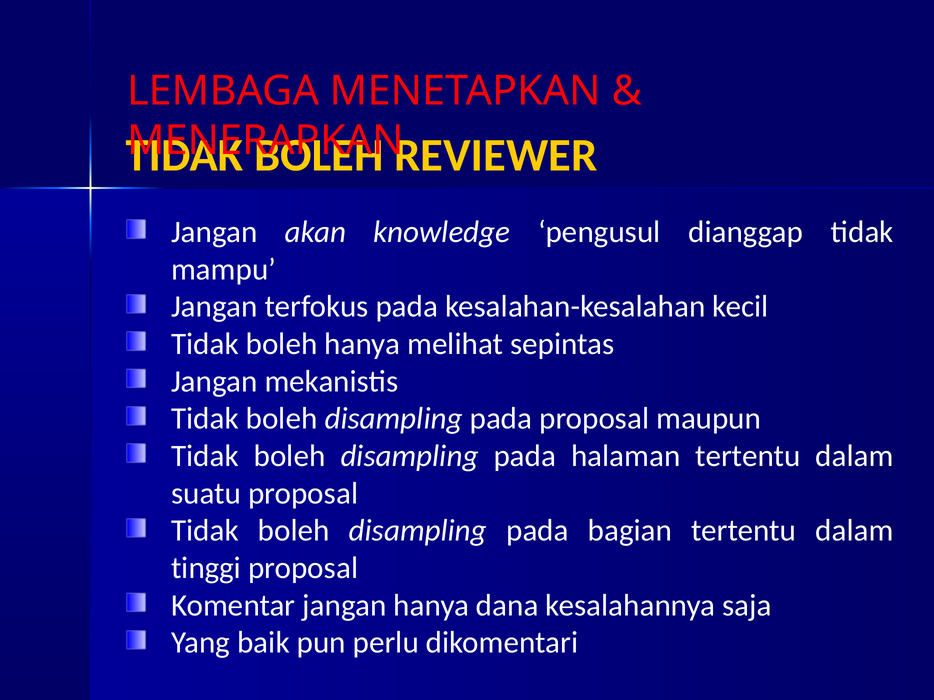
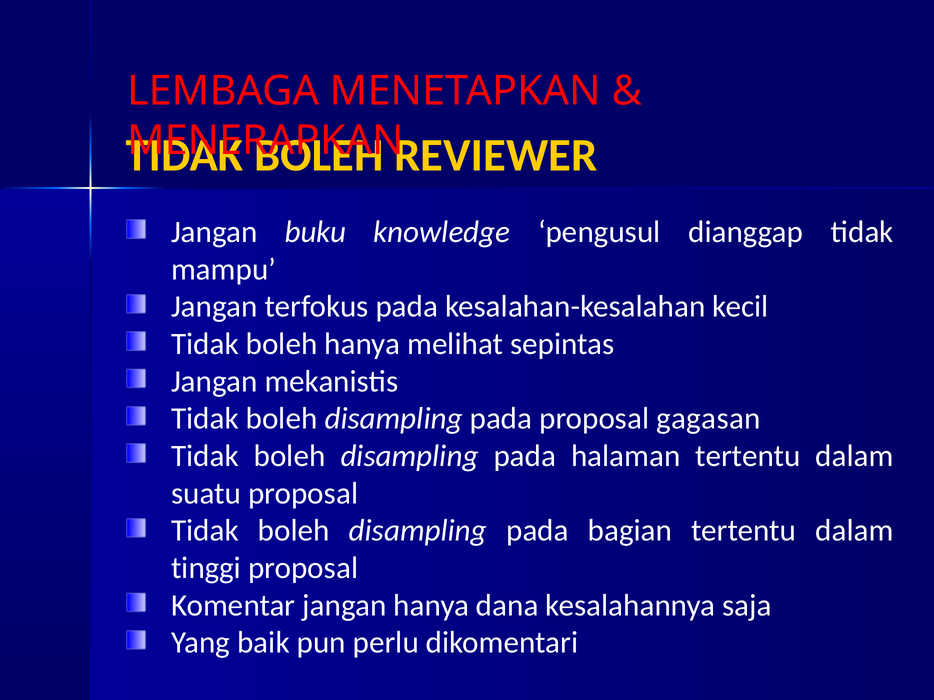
akan: akan -> buku (316, 232)
maupun: maupun -> gagasan (708, 419)
